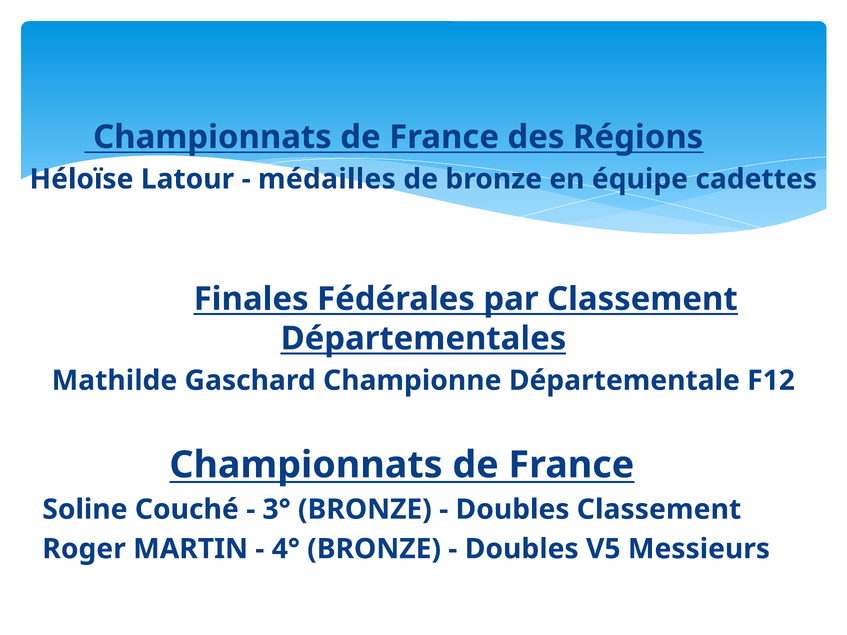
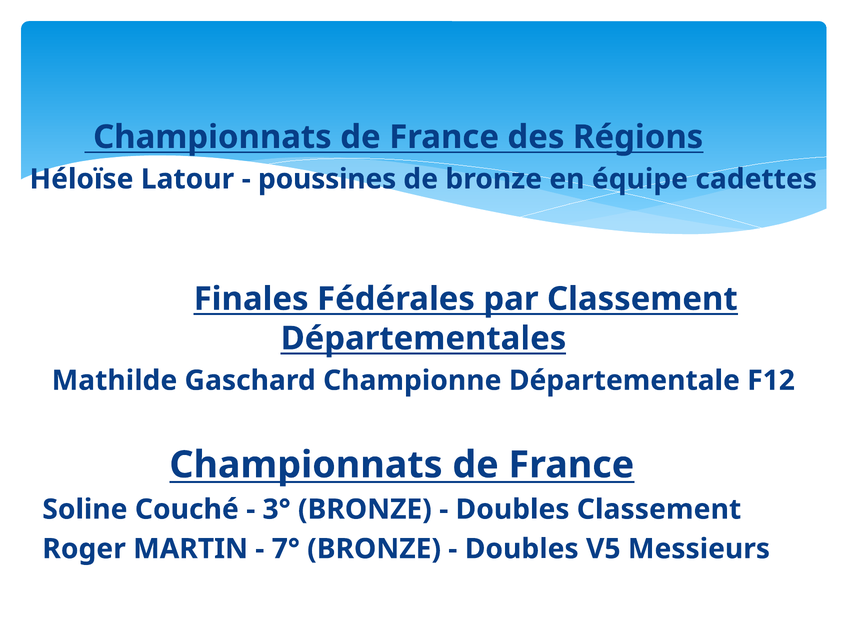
médailles: médailles -> poussines (327, 179)
4°: 4° -> 7° (286, 549)
